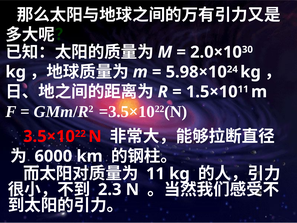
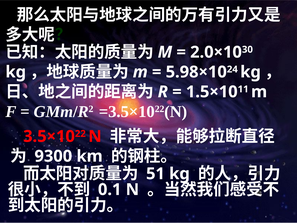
6000: 6000 -> 9300 (53, 156)
11: 11 -> 51 (155, 174)
2.3: 2.3 -> 0.1 (110, 189)
